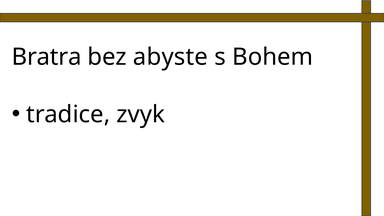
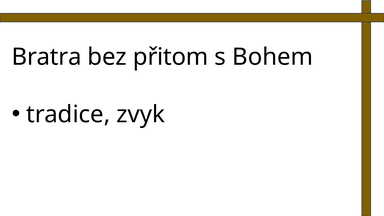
abyste: abyste -> přitom (171, 57)
